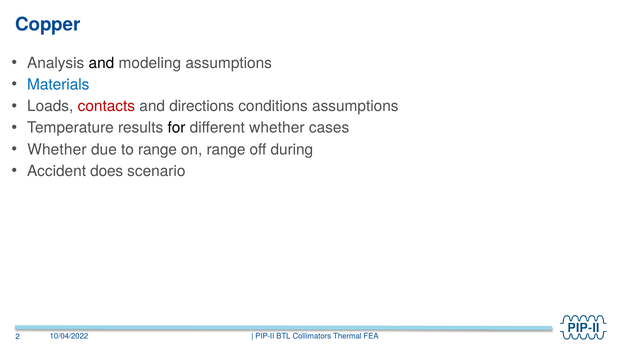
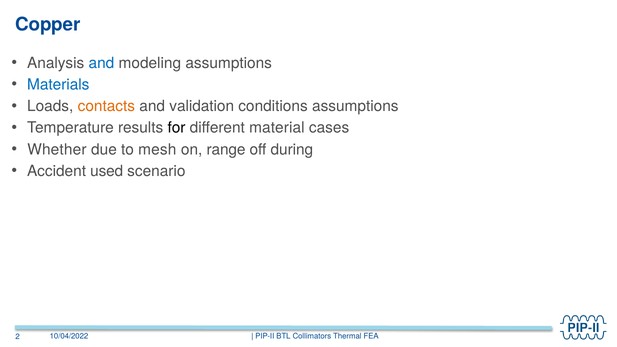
and colour: black -> blue (101, 63)
contacts colour: red -> orange (106, 106)
directions: directions -> validation (202, 106)
different whether: whether -> material (277, 128)
to range: range -> mesh (157, 149)
does: does -> used (107, 171)
